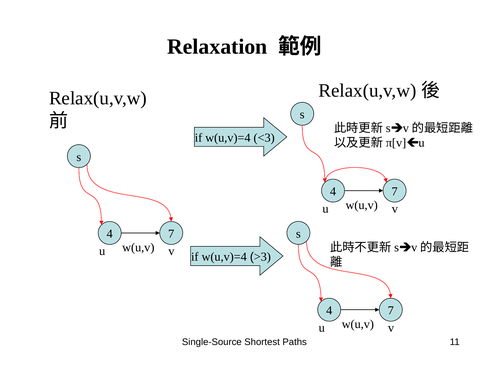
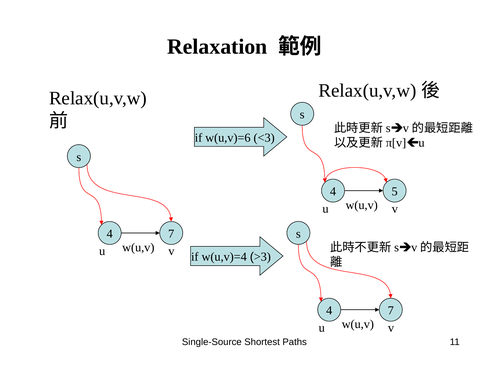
w(u,v)=4: w(u,v)=4 -> w(u,v)=6 (228, 138)
7: 7 -> 5 (395, 192)
